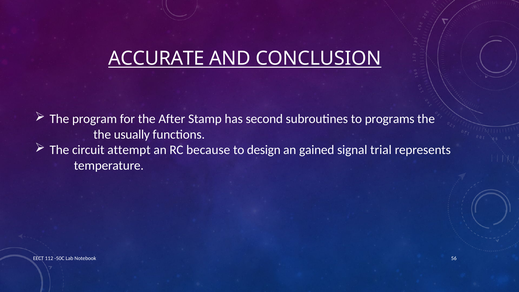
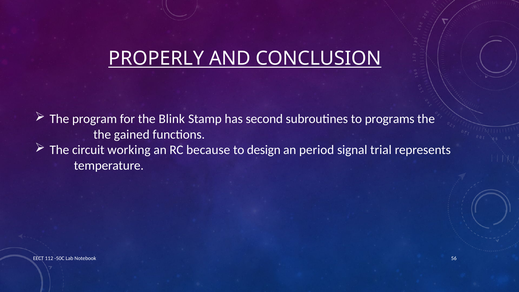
ACCURATE: ACCURATE -> PROPERLY (156, 58)
After: After -> Blink (172, 119)
usually: usually -> gained (132, 134)
attempt: attempt -> working (129, 150)
gained: gained -> period (317, 150)
